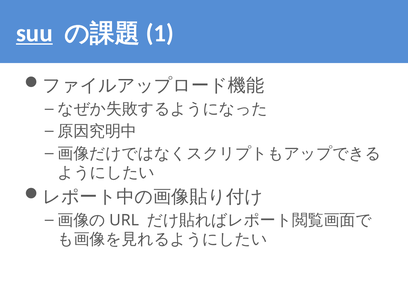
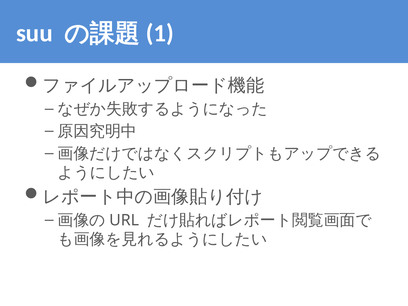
suu underline: present -> none (34, 33)
